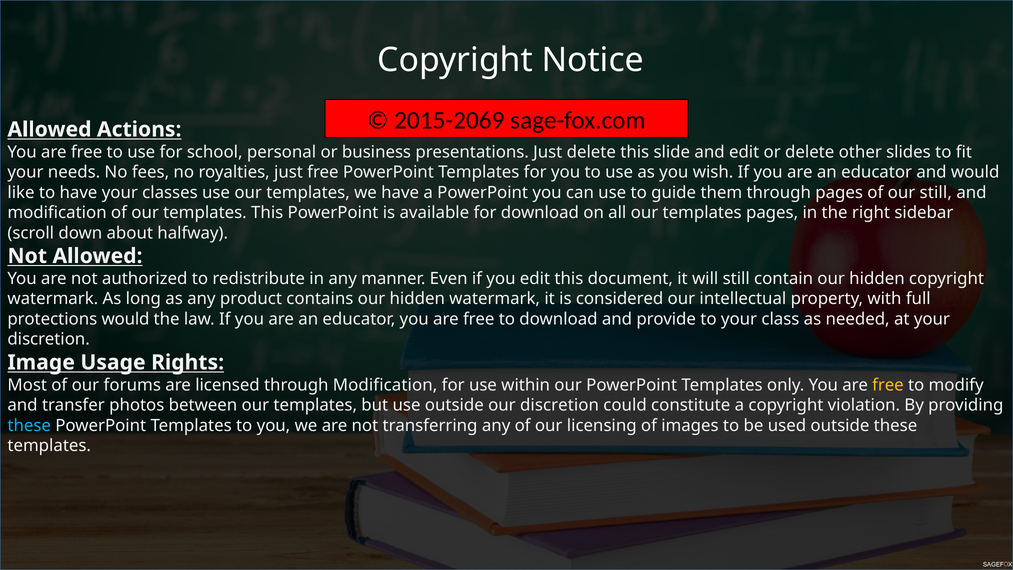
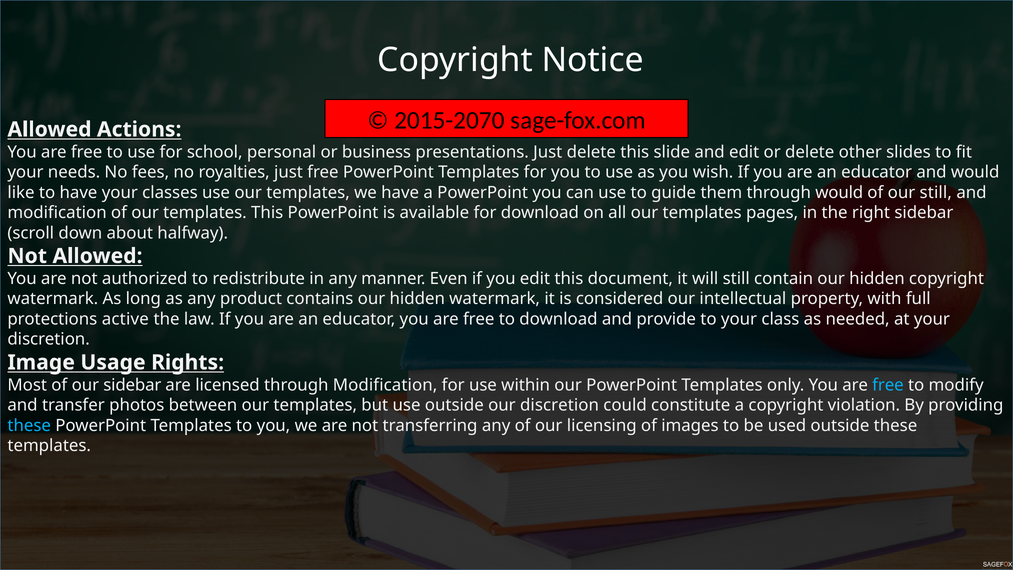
2015-2069: 2015-2069 -> 2015-2070 (449, 120)
through pages: pages -> would (839, 192)
protections would: would -> active (125, 319)
our forums: forums -> sidebar (132, 385)
free colour: yellow -> light blue (888, 385)
